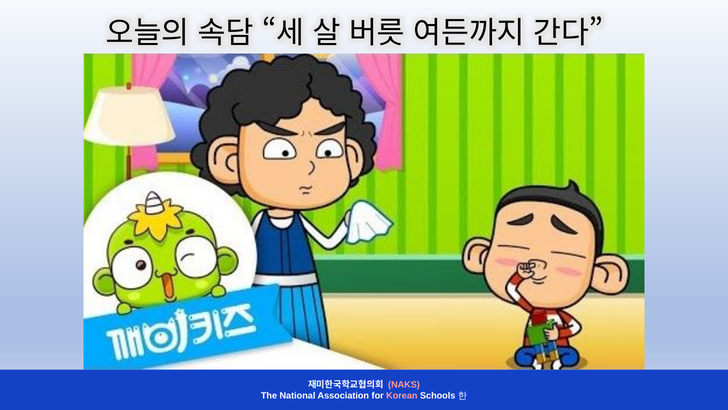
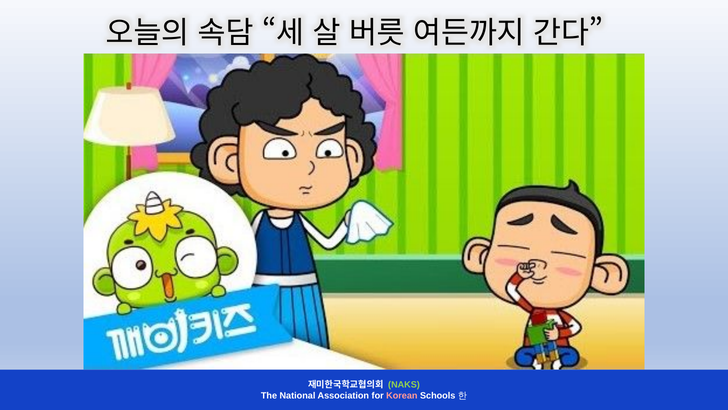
NAKS colour: pink -> light green (404, 385)
